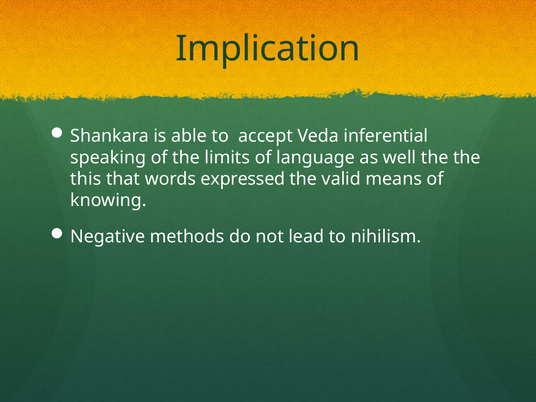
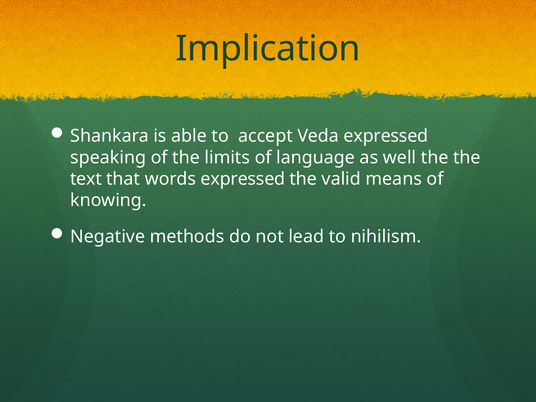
Veda inferential: inferential -> expressed (386, 136)
this: this -> text (86, 179)
